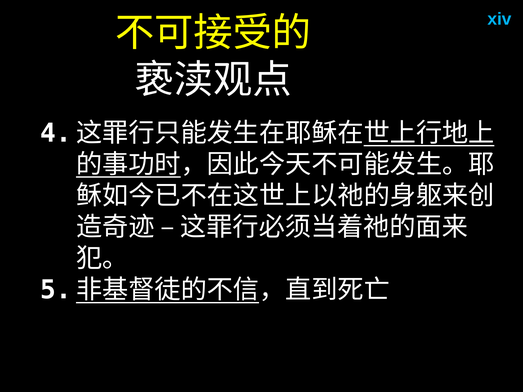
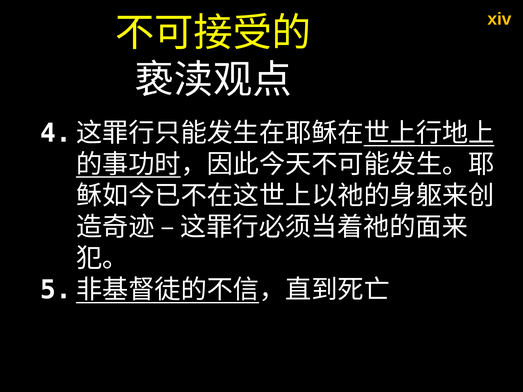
xiv colour: light blue -> yellow (500, 19)
